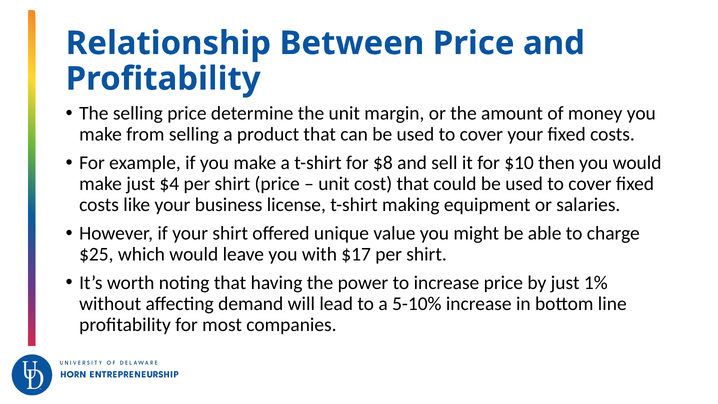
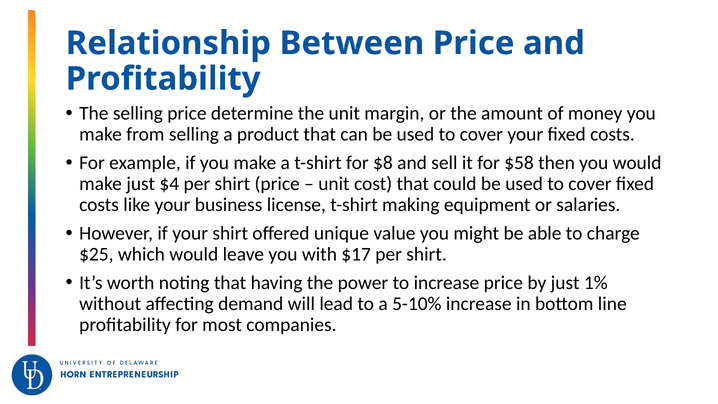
$10: $10 -> $58 (519, 163)
